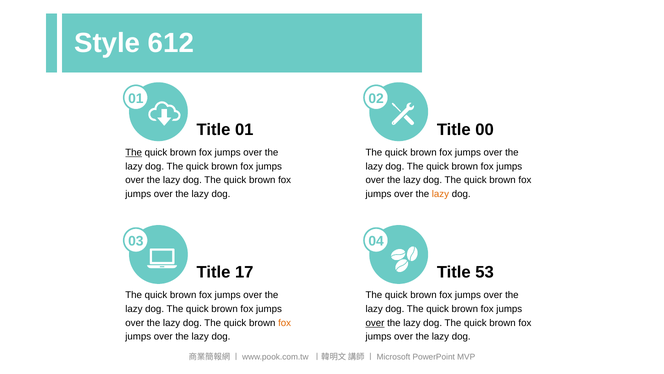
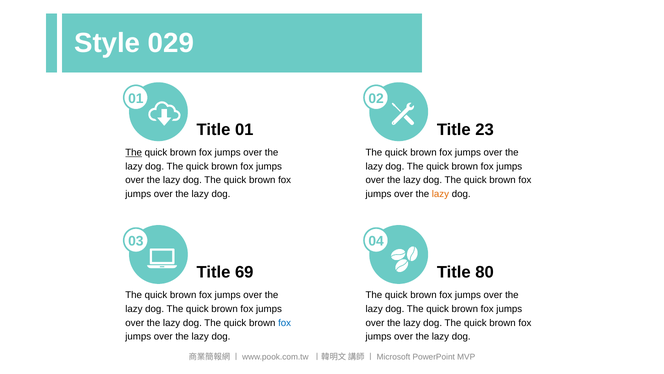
612: 612 -> 029 (171, 43)
00: 00 -> 23 (485, 130)
17: 17 -> 69 (244, 272)
53: 53 -> 80 (485, 272)
fox colour: orange -> blue (285, 323)
over underline: present -> none (375, 323)
